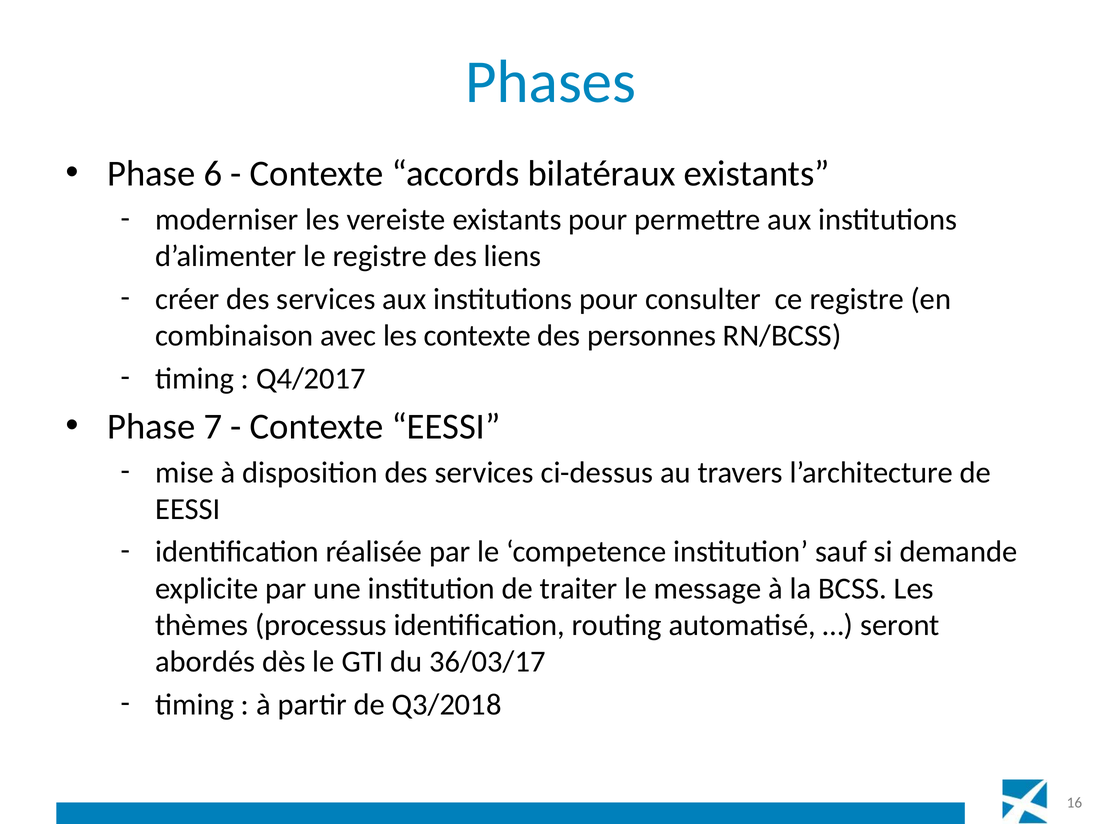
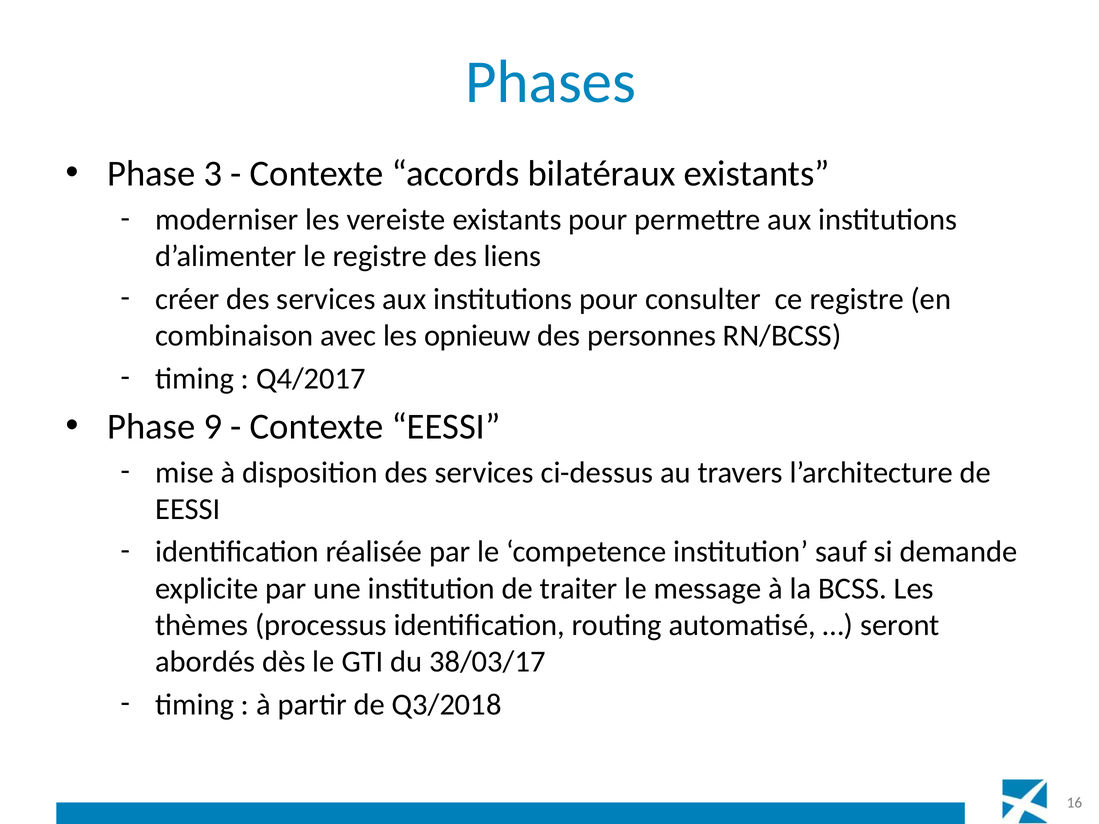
6: 6 -> 3 (213, 174)
les contexte: contexte -> opnieuw (477, 336)
7: 7 -> 9 (213, 427)
36/03/17: 36/03/17 -> 38/03/17 (487, 662)
